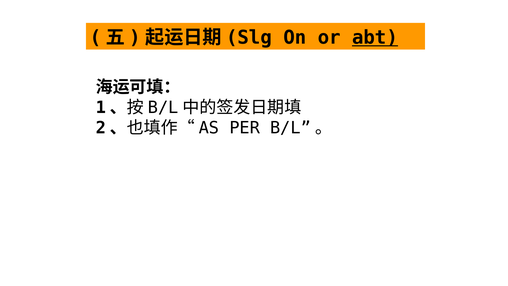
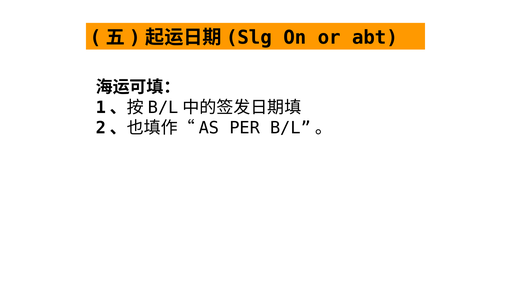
abt underline: present -> none (375, 38)
